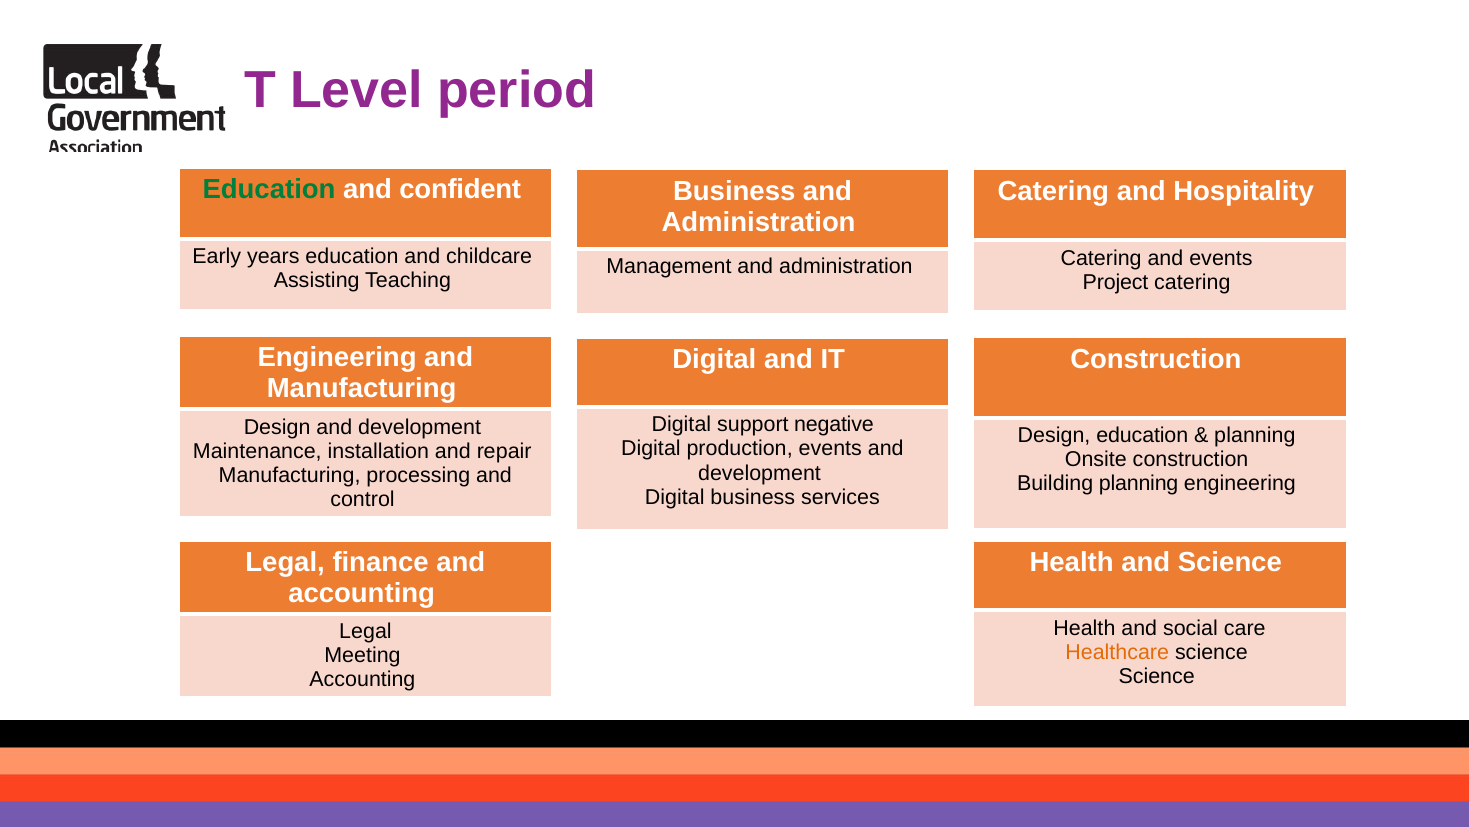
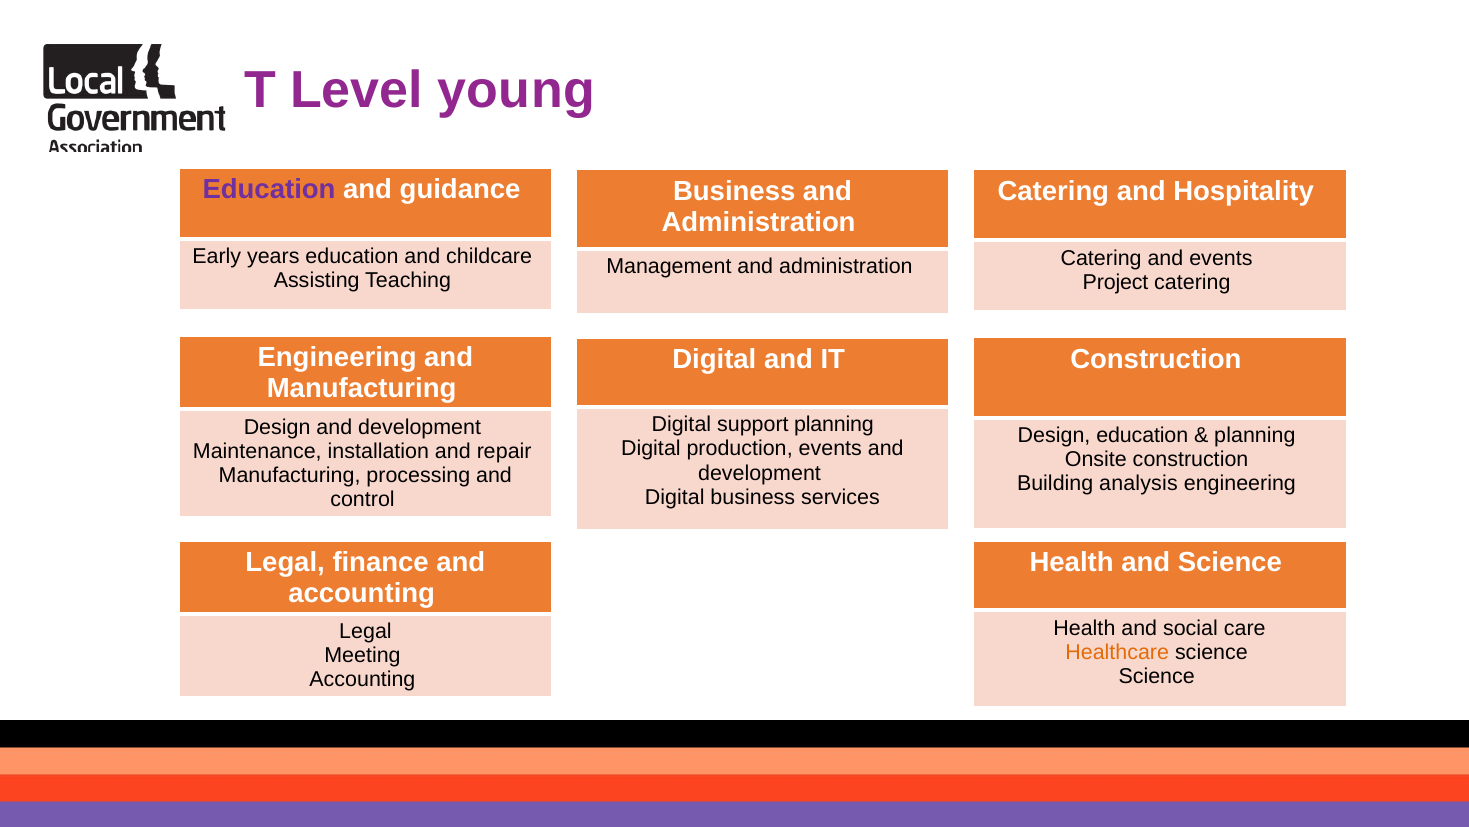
period: period -> young (516, 90)
Education colour: green -> purple (269, 190)
confident: confident -> guidance (460, 190)
support negative: negative -> planning (834, 424)
Building planning: planning -> analysis (1138, 483)
